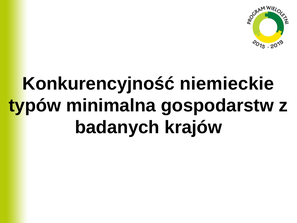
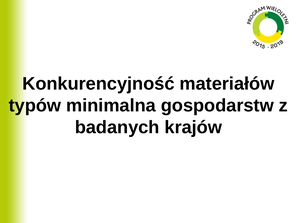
niemieckie: niemieckie -> materiałów (227, 84)
